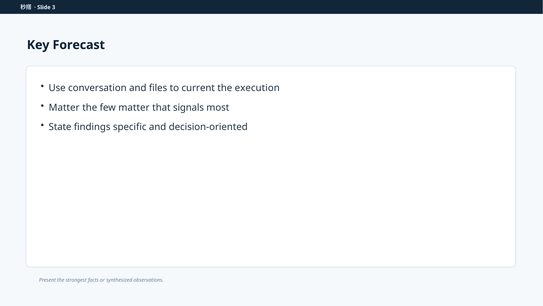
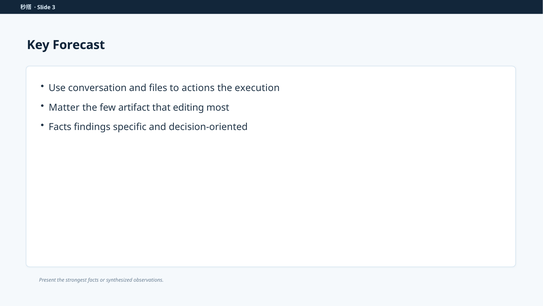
current: current -> actions (198, 88)
few matter: matter -> artifact (134, 107)
signals: signals -> editing (189, 107)
State: State -> Facts (60, 127)
